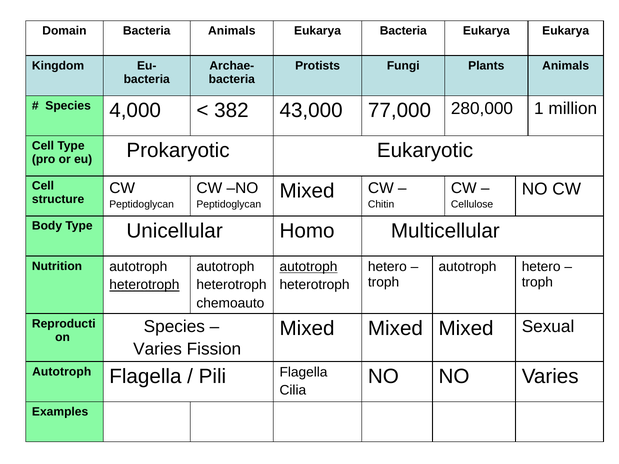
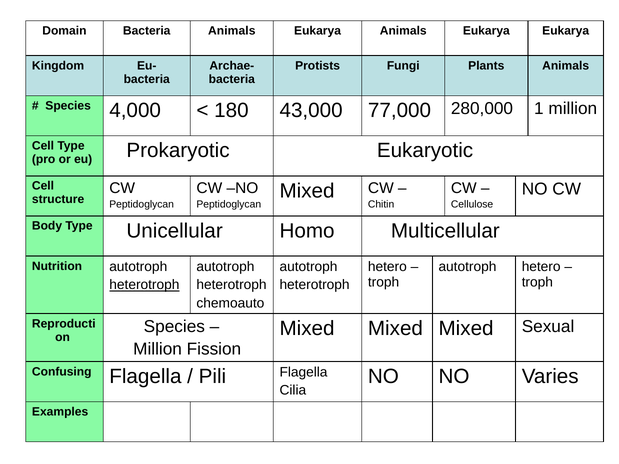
Eukarya Bacteria: Bacteria -> Animals (403, 31)
382: 382 -> 180 (231, 111)
autotroph underline: present -> none (309, 267)
Varies: Varies -> Million (158, 349)
Autotroph: Autotroph -> Confusing (62, 372)
